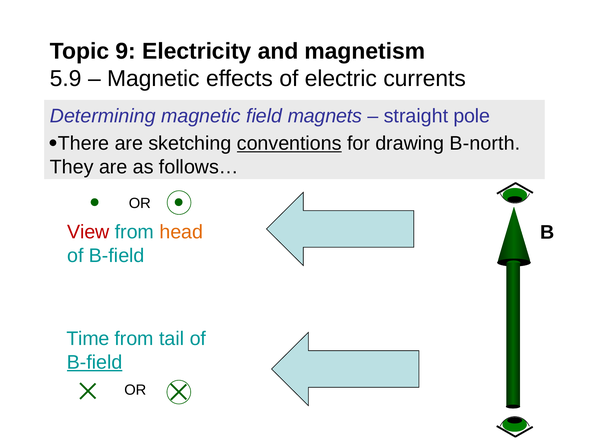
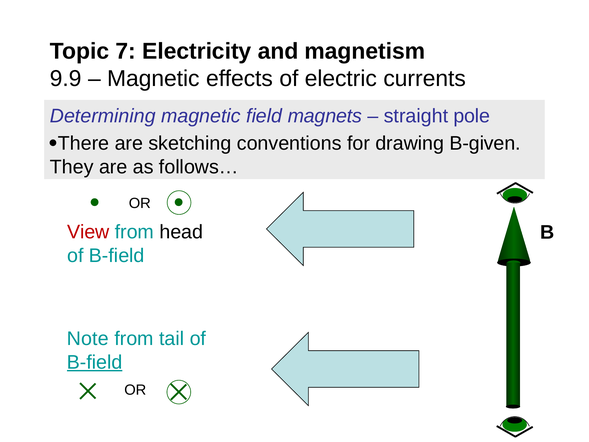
9: 9 -> 7 (126, 51)
5.9: 5.9 -> 9.9 (66, 79)
conventions underline: present -> none (289, 143)
B-north: B-north -> B-given (485, 143)
head colour: orange -> black (181, 232)
Time: Time -> Note (88, 338)
